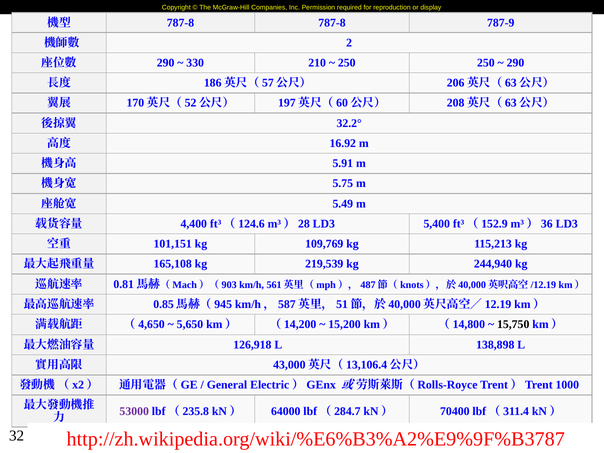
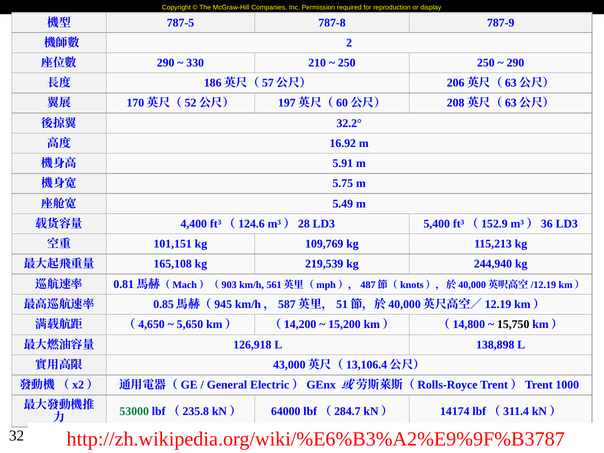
787-8: 787-8 -> 787-5 (180, 23)
53000 colour: purple -> green (134, 411)
70400: 70400 -> 14174 (455, 411)
